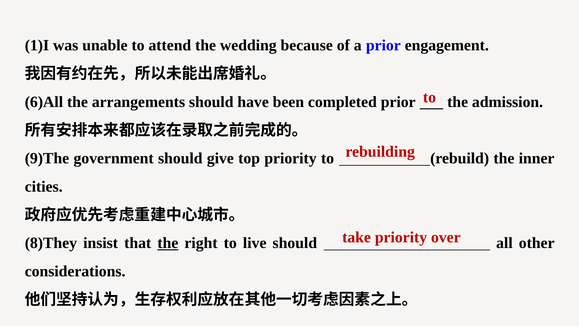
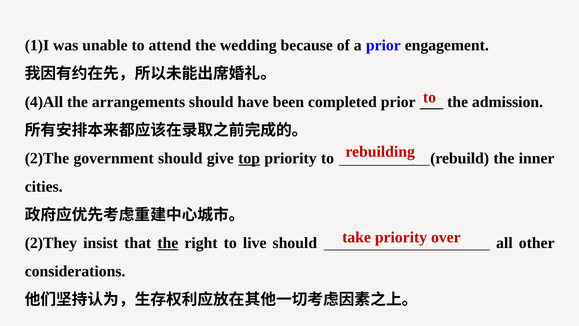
6)All: 6)All -> 4)All (44, 102)
9)The: 9)The -> 2)The (47, 158)
top underline: none -> present (249, 158)
8)They: 8)They -> 2)They (51, 243)
